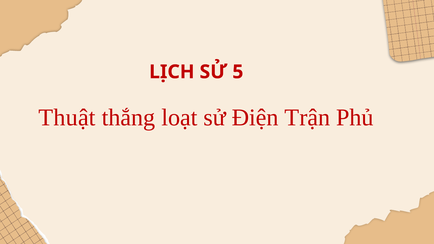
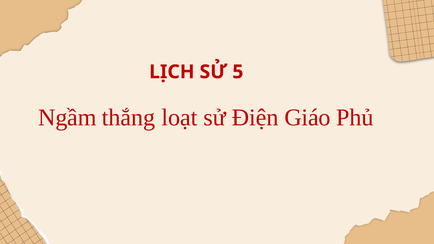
Thuật: Thuật -> Ngầm (67, 117)
Trận: Trận -> Giáo (308, 117)
